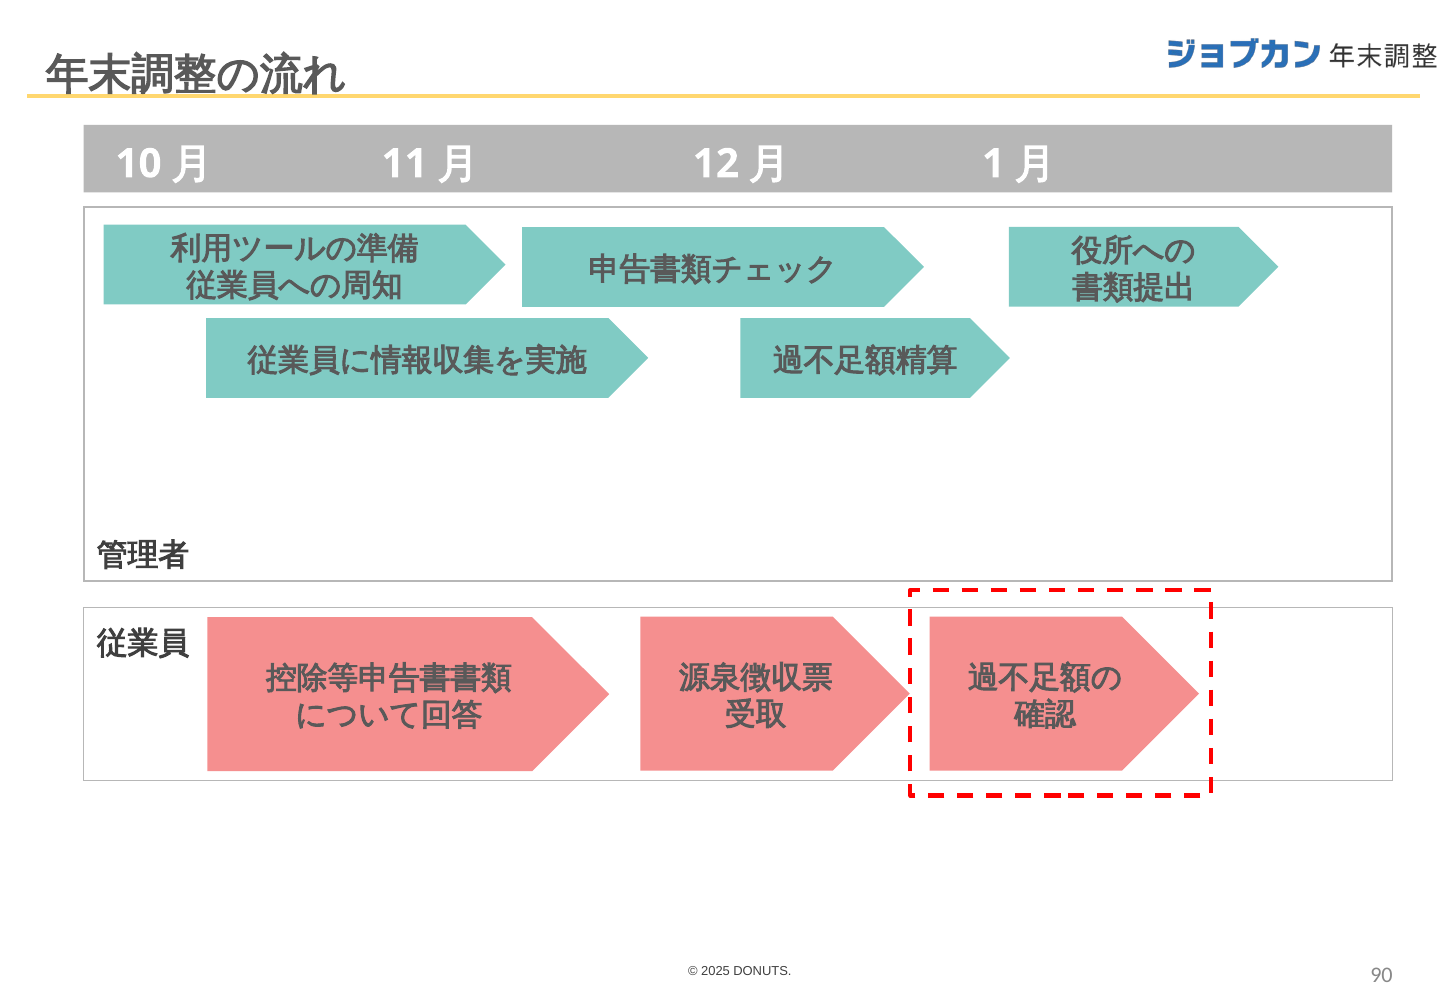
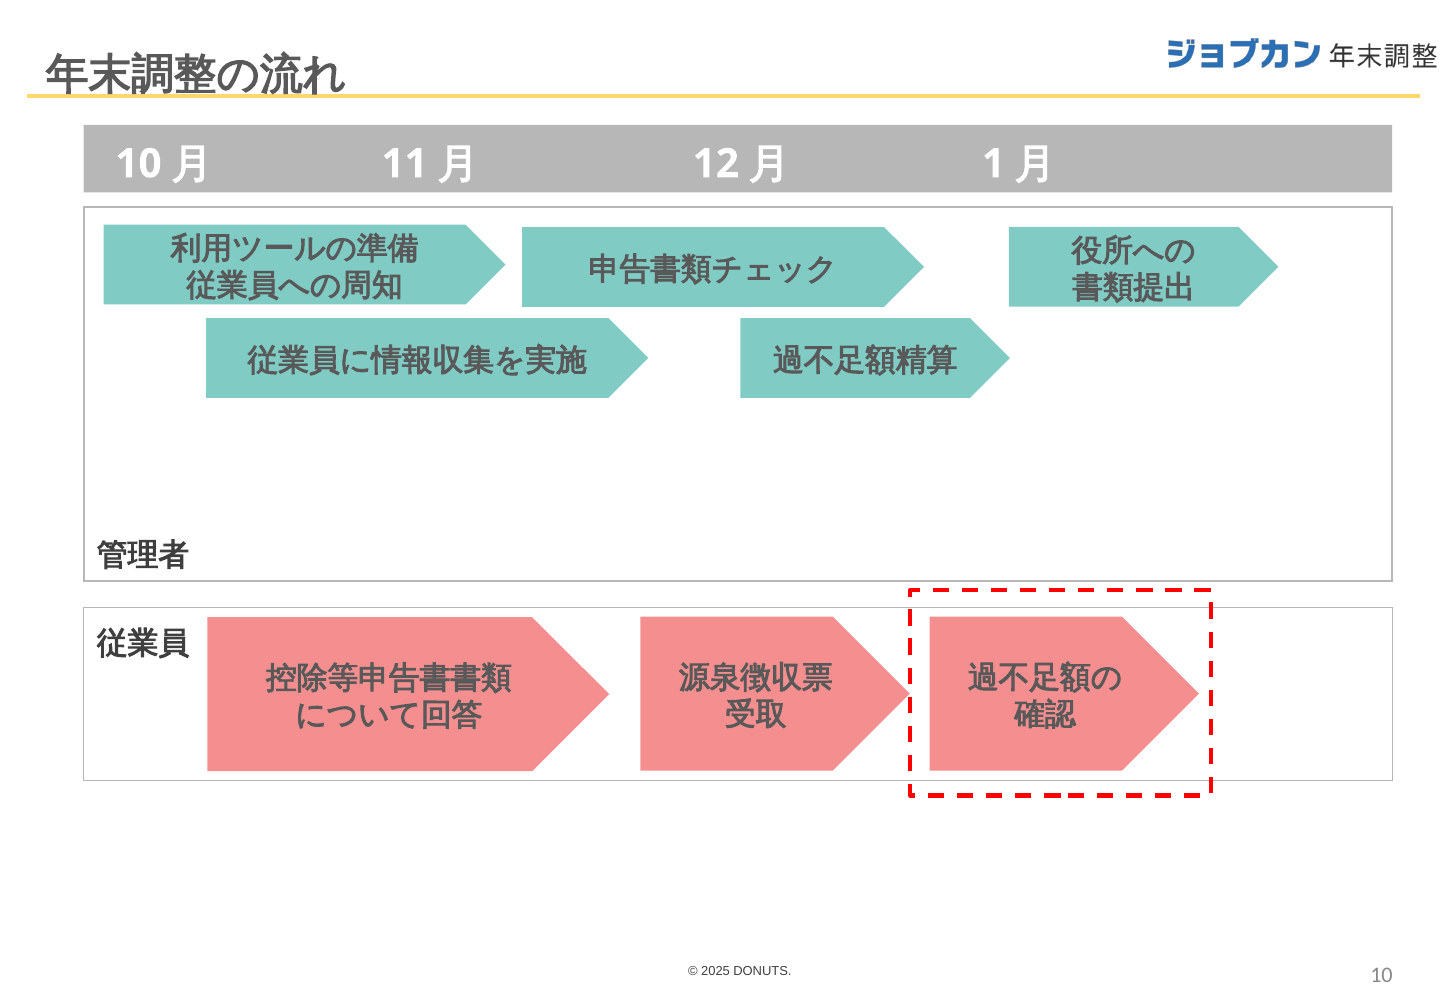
90: 90 -> 10 (1381, 976)
